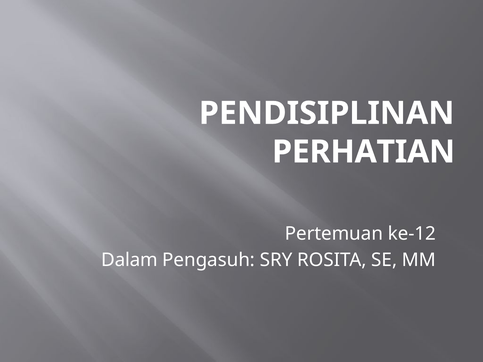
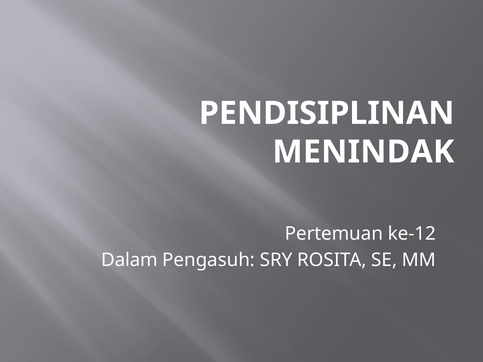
PERHATIAN: PERHATIAN -> MENINDAK (363, 152)
